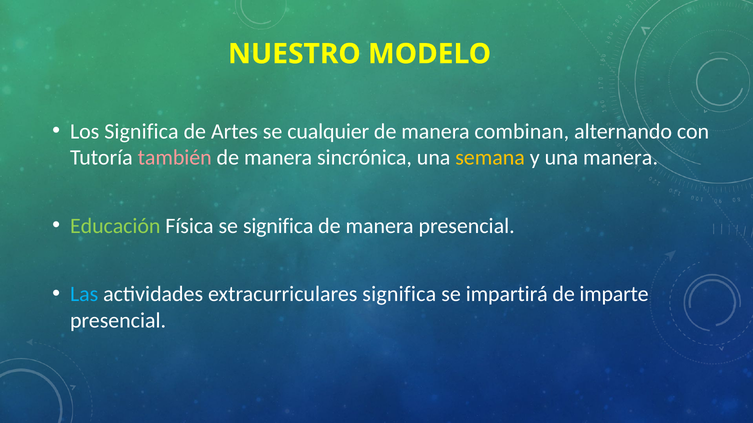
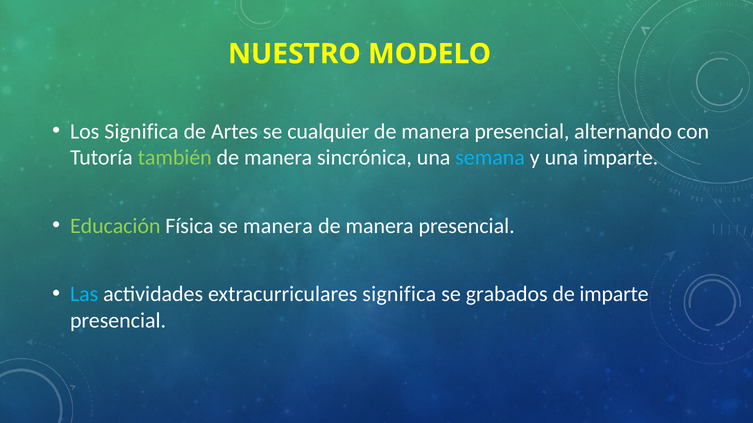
combinan: combinan -> presencial (522, 132)
también colour: pink -> light green (175, 158)
semana colour: yellow -> light blue (490, 158)
una manera: manera -> imparte (621, 158)
se significa: significa -> manera (278, 226)
impartirá: impartirá -> grabados (507, 295)
